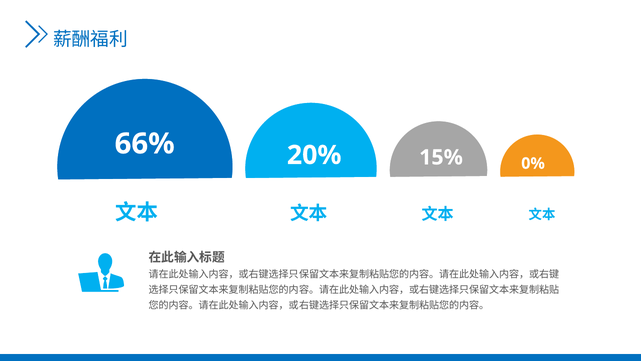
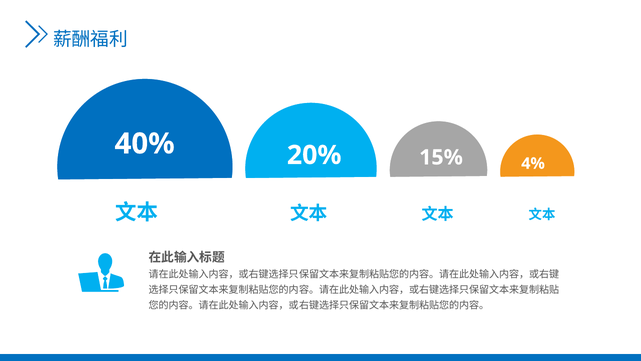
66%: 66% -> 40% (145, 144)
0%: 0% -> 4% (533, 163)
